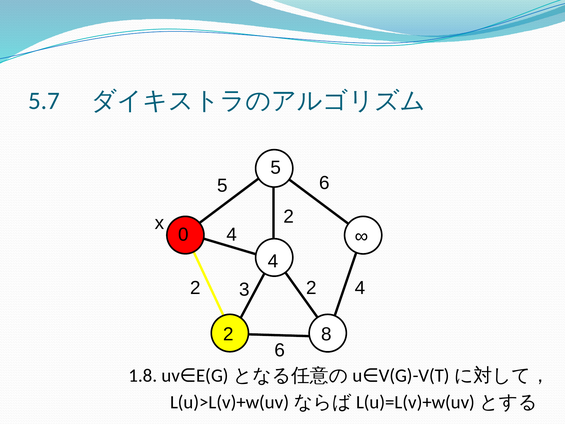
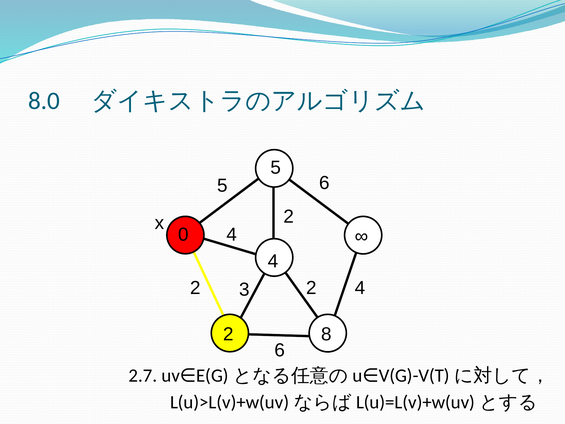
5.7: 5.7 -> 8.0 (44, 101)
1.8: 1.8 -> 2.7 (143, 376)
